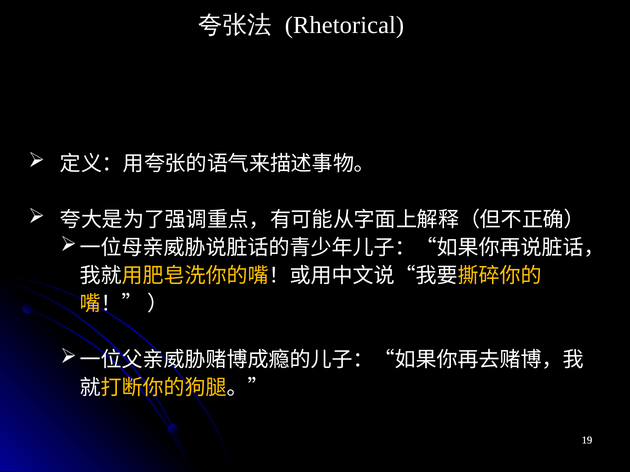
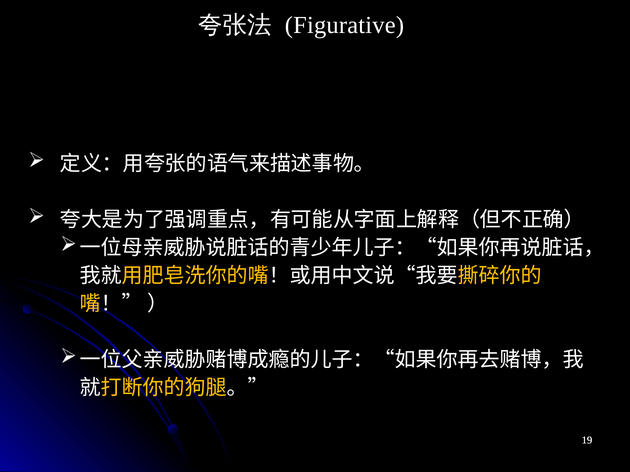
Rhetorical: Rhetorical -> Figurative (344, 25)
